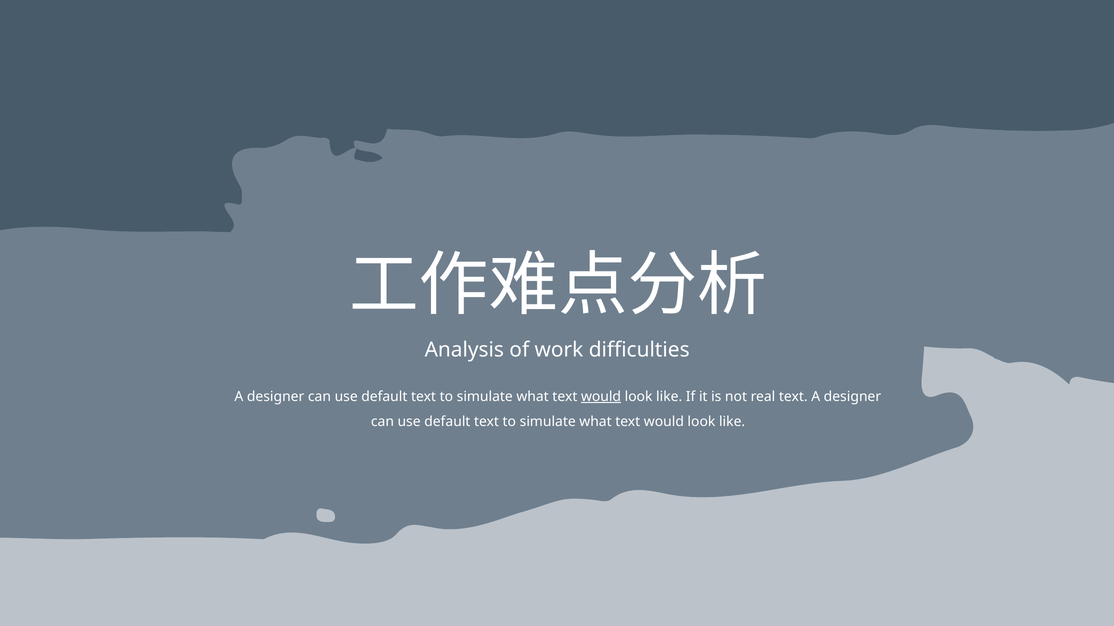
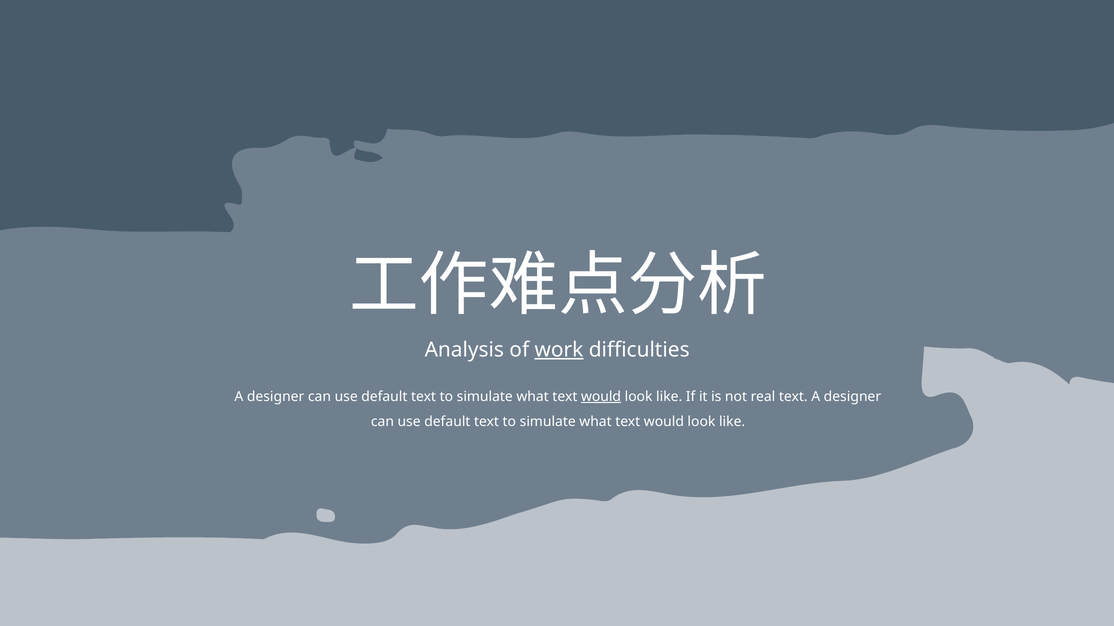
work underline: none -> present (559, 350)
